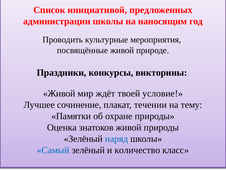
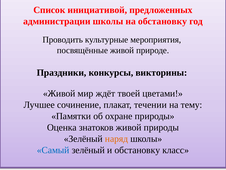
на наносящим: наносящим -> обстановку (163, 21)
условие: условие -> цветами (163, 93)
наряд colour: blue -> orange (117, 138)
и количество: количество -> обстановку (137, 150)
